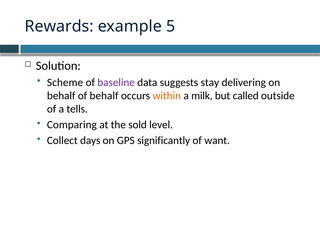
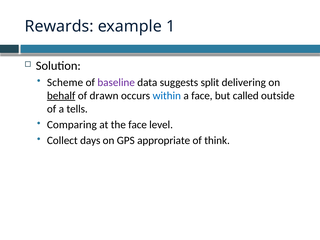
5: 5 -> 1 (171, 26)
stay: stay -> split (210, 82)
behalf underline: none -> present (61, 96)
of behalf: behalf -> drawn (104, 96)
within colour: orange -> blue (167, 96)
a milk: milk -> face (202, 96)
the sold: sold -> face (138, 125)
significantly: significantly -> appropriate (164, 141)
want: want -> think (217, 141)
